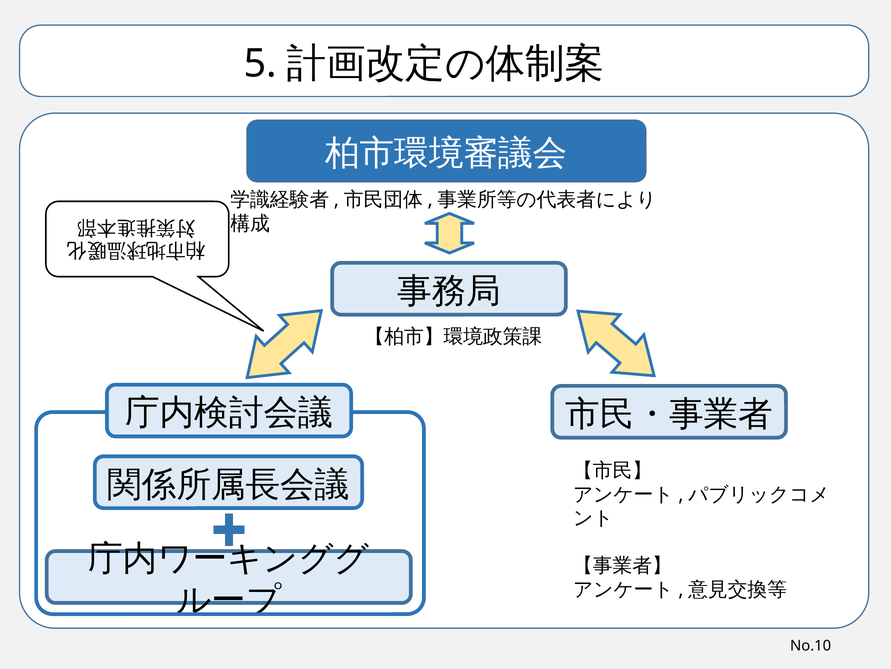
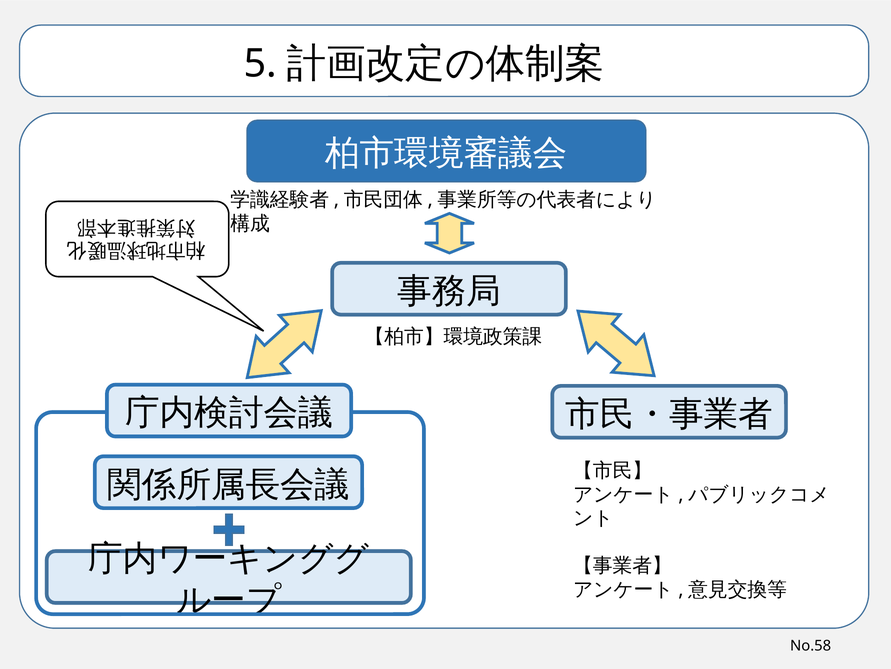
No.10: No.10 -> No.58 (811, 645)
